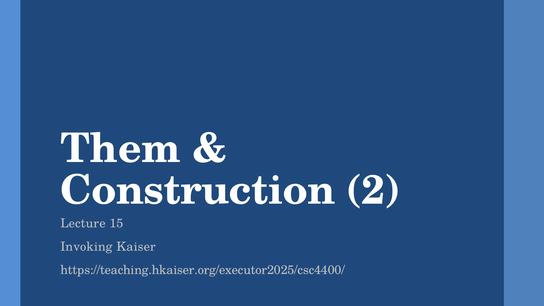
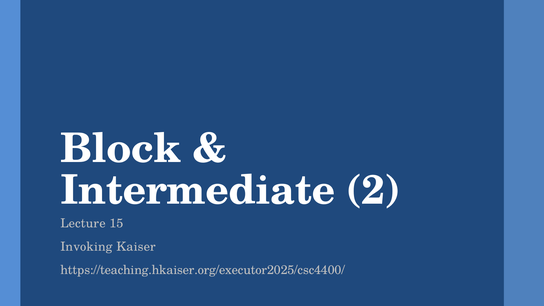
Them: Them -> Block (121, 149)
Construction: Construction -> Intermediate (198, 190)
